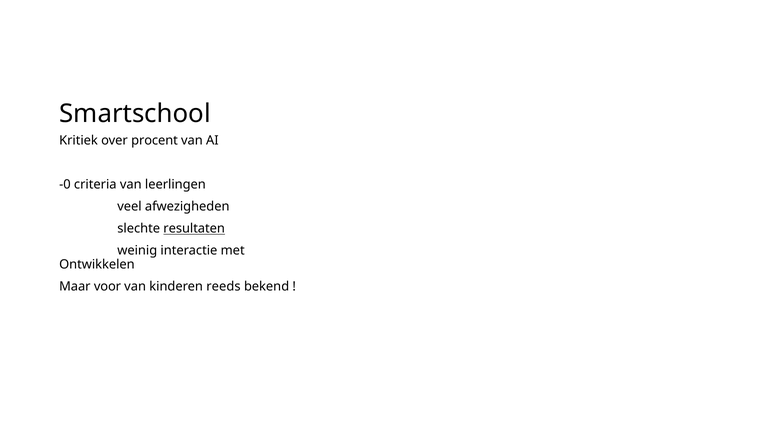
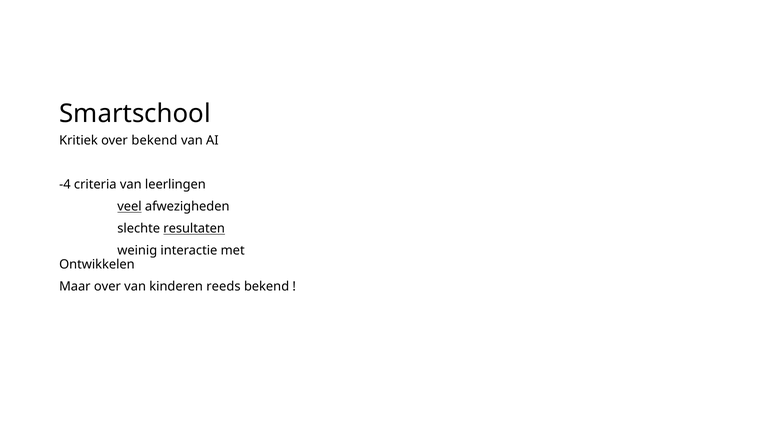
over procent: procent -> bekend (154, 141)
-0: -0 -> -4 (65, 185)
veel underline: none -> present (130, 207)
Maar voor: voor -> over (107, 287)
